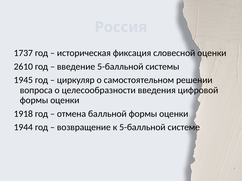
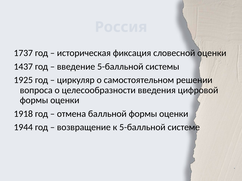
2610: 2610 -> 1437 (23, 67)
1945: 1945 -> 1925 (23, 80)
